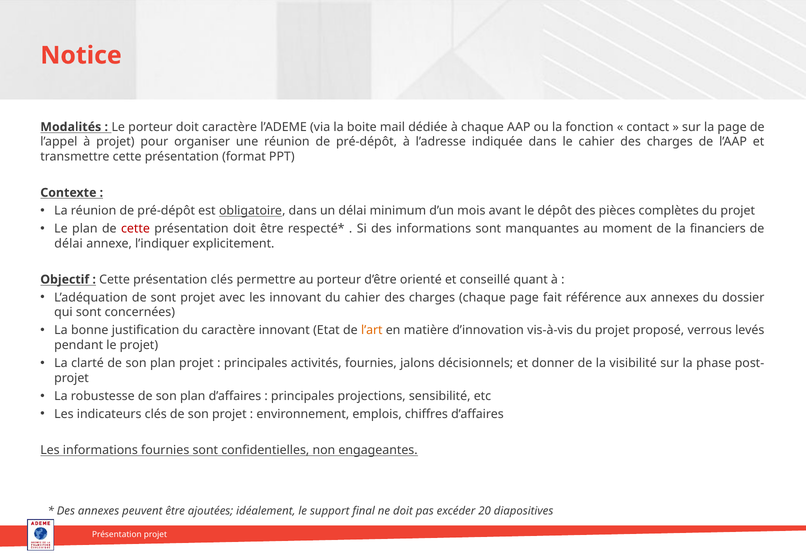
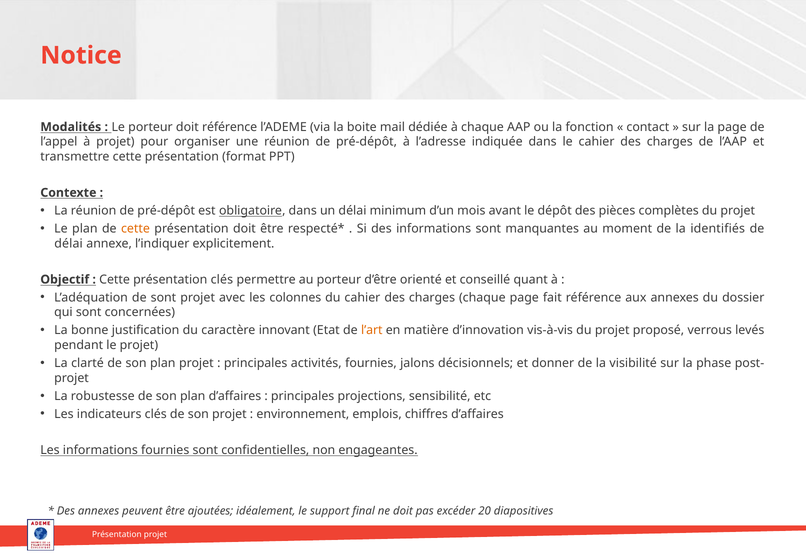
doit caractère: caractère -> référence (230, 127)
cette colour: red -> orange (135, 229)
financiers: financiers -> identifiés (718, 229)
les innovant: innovant -> colonnes (295, 297)
